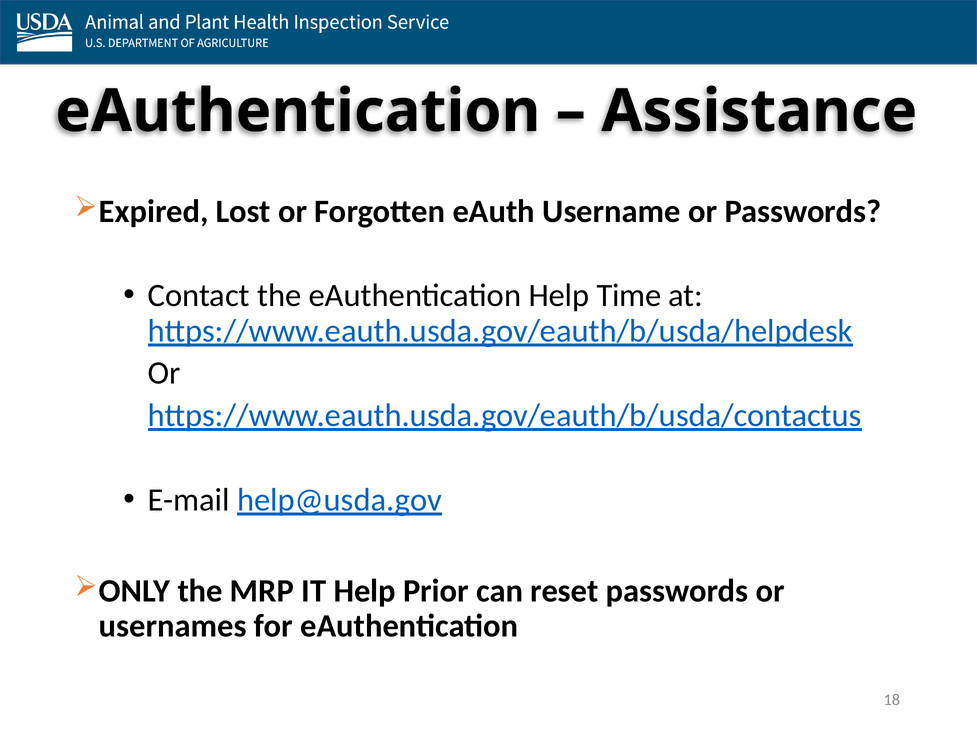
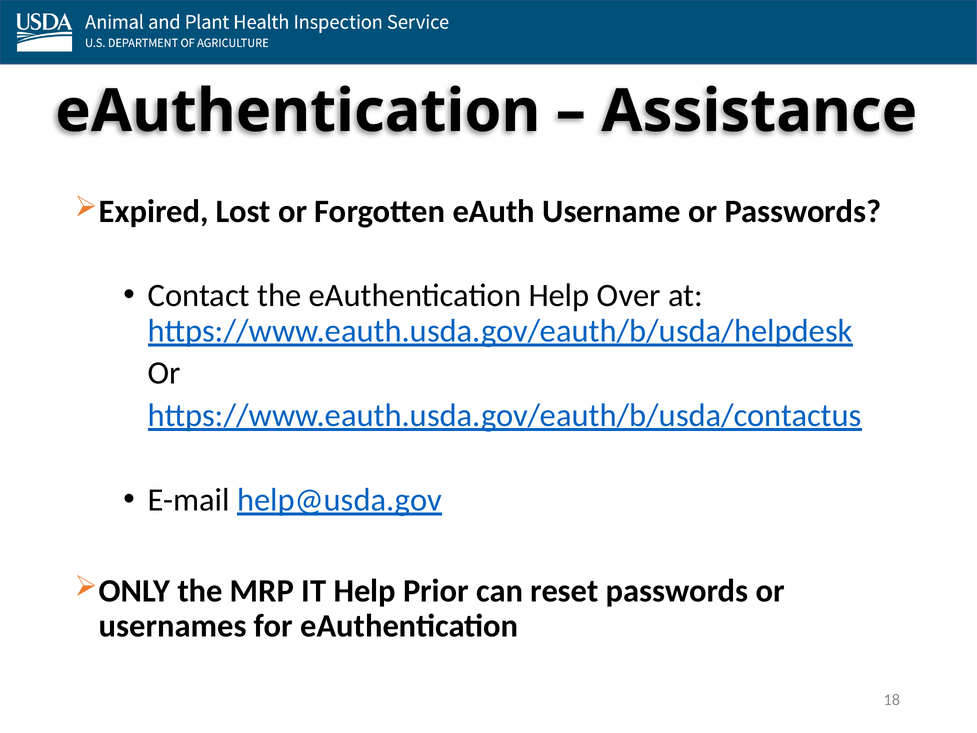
Time: Time -> Over (629, 295)
